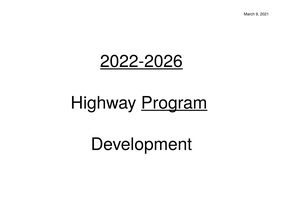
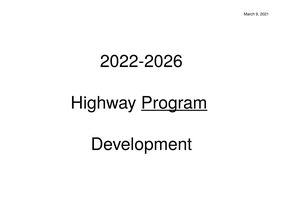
2022-2026 underline: present -> none (141, 61)
